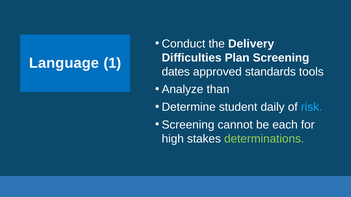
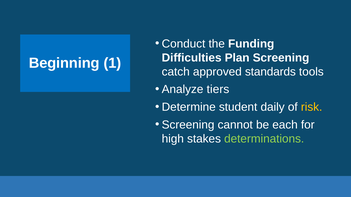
Delivery: Delivery -> Funding (251, 44)
Language: Language -> Beginning (64, 63)
dates: dates -> catch (176, 72)
than: than -> tiers (218, 90)
risk colour: light blue -> yellow (312, 107)
